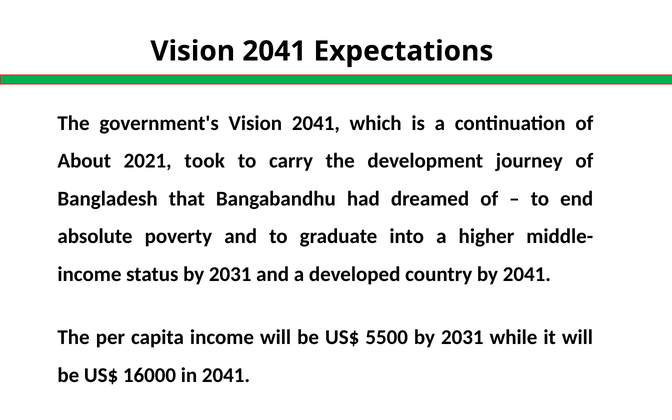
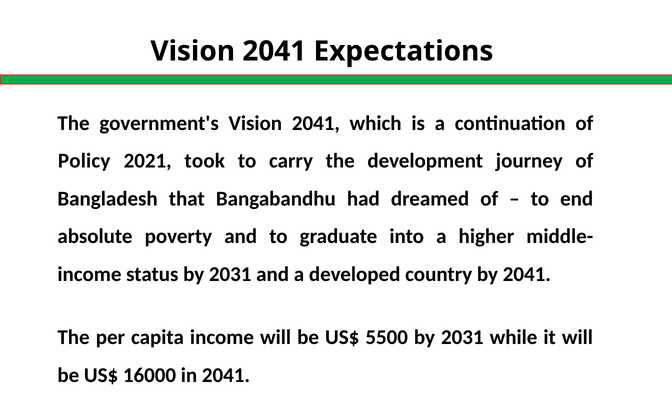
About: About -> Policy (84, 161)
